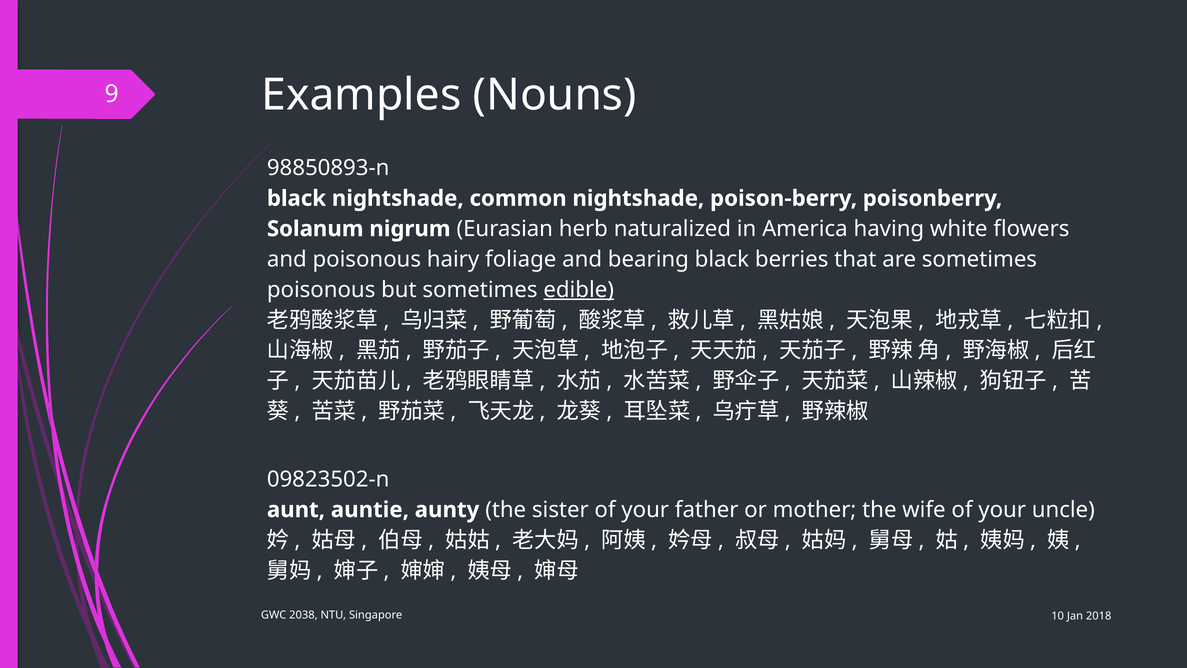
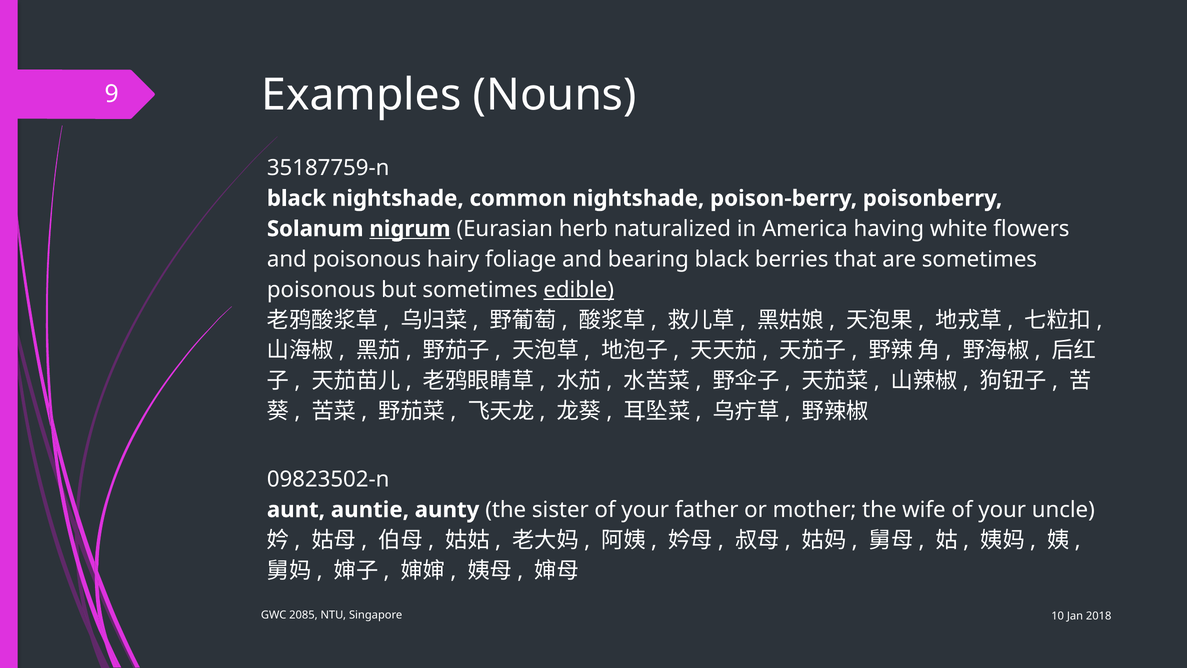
98850893-n: 98850893-n -> 35187759-n (328, 168)
nigrum underline: none -> present (410, 229)
2038: 2038 -> 2085 (303, 615)
